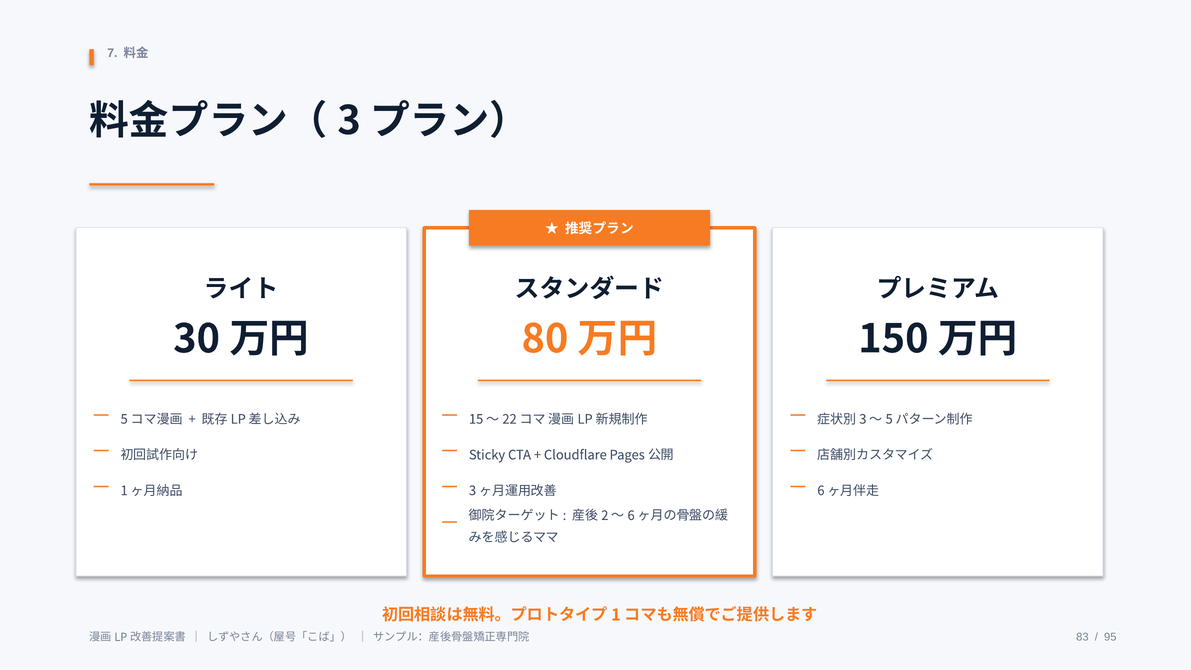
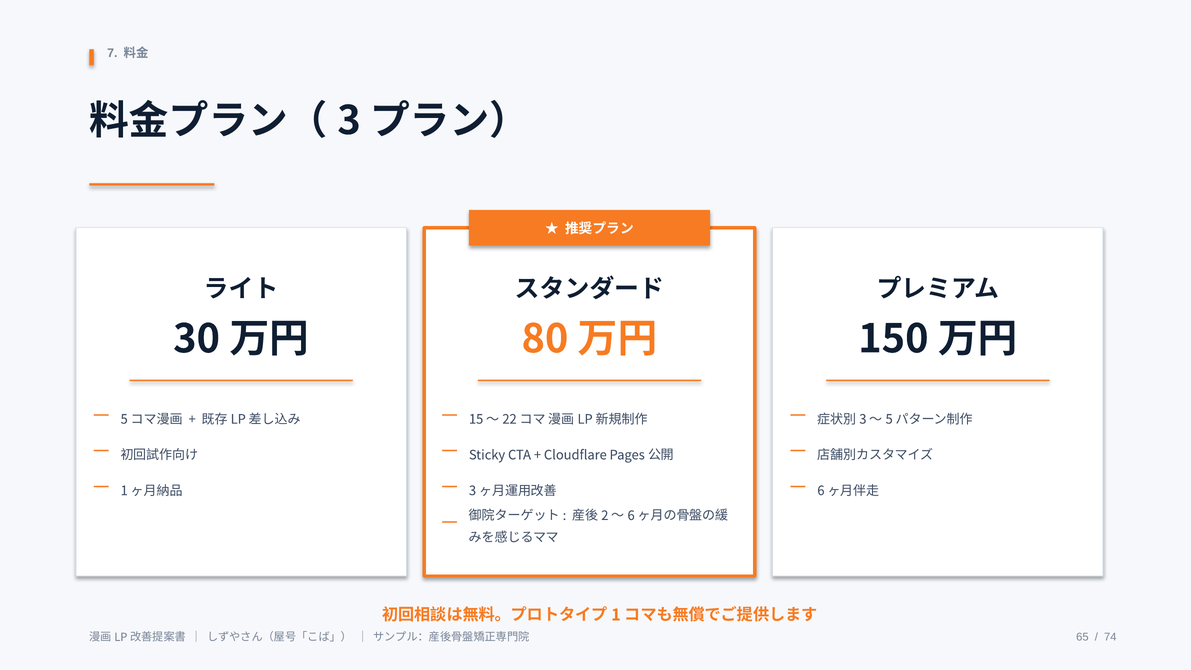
83: 83 -> 65 (1082, 637)
95: 95 -> 74 (1110, 637)
